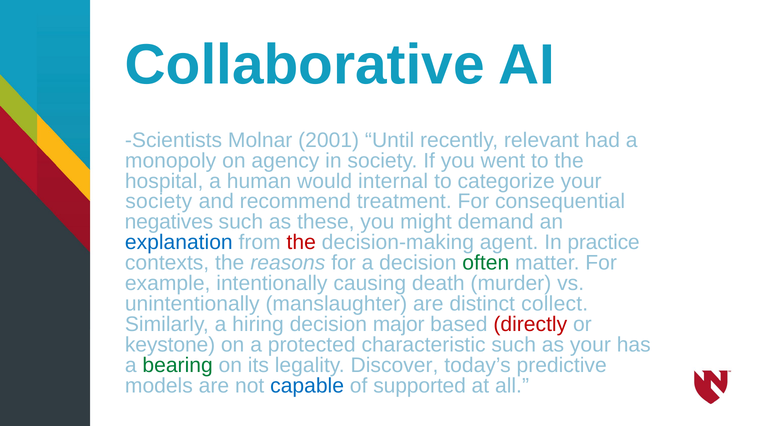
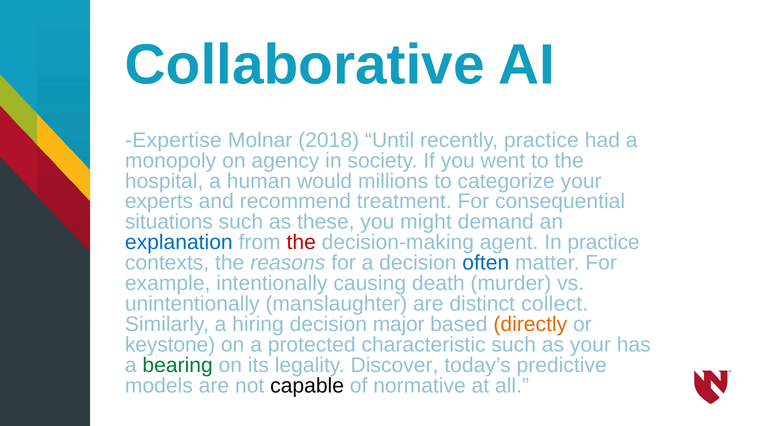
Scientists: Scientists -> Expertise (173, 140)
2001: 2001 -> 2018 (329, 140)
recently relevant: relevant -> practice (541, 140)
internal: internal -> millions (393, 181)
society: society -> experts (159, 202)
negatives: negatives -> situations (169, 222)
often colour: green -> blue (486, 263)
directly colour: red -> orange (530, 325)
capable colour: blue -> black (307, 386)
supported: supported -> normative (420, 386)
